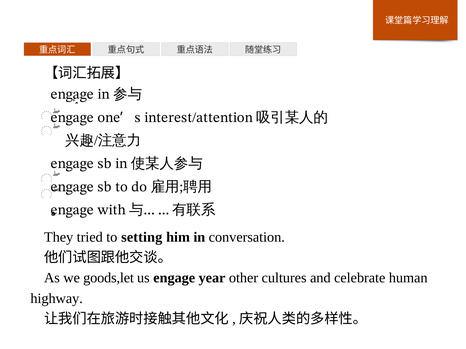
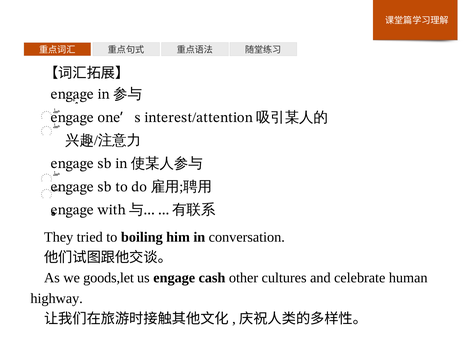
setting: setting -> boiling (142, 237)
year: year -> cash (212, 278)
